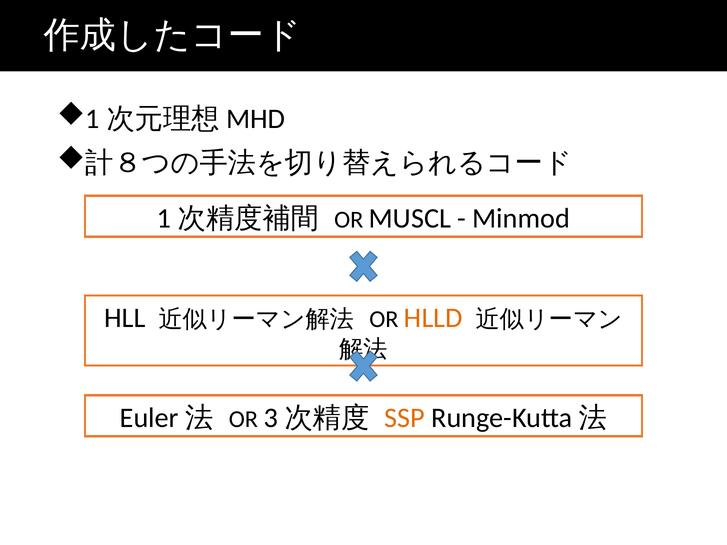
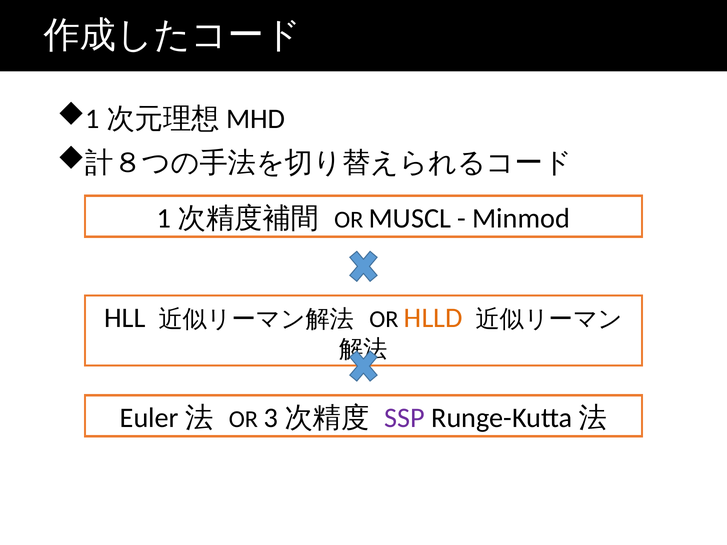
SSP colour: orange -> purple (405, 418)
